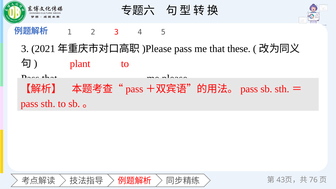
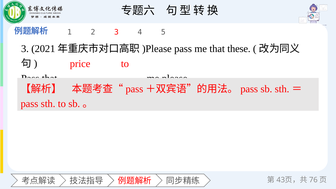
plant: plant -> price (80, 64)
